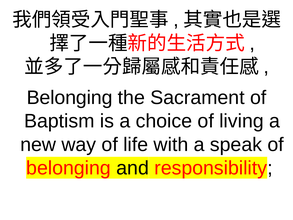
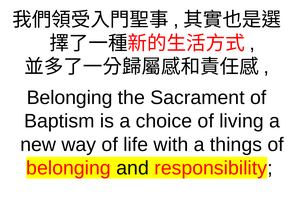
speak: speak -> things (236, 144)
